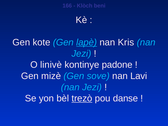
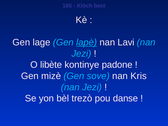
kote: kote -> lage (42, 42)
Kris: Kris -> Lavi (126, 42)
linivè: linivè -> libète (51, 65)
Lavi: Lavi -> Kris (139, 76)
trezò underline: present -> none (82, 98)
